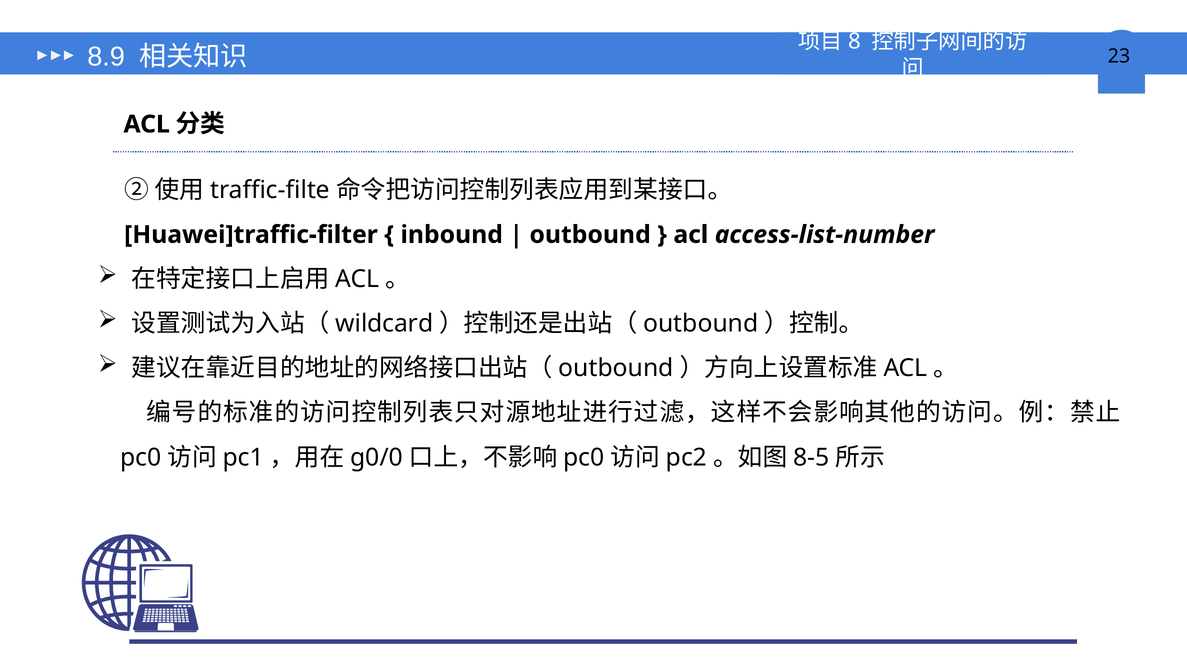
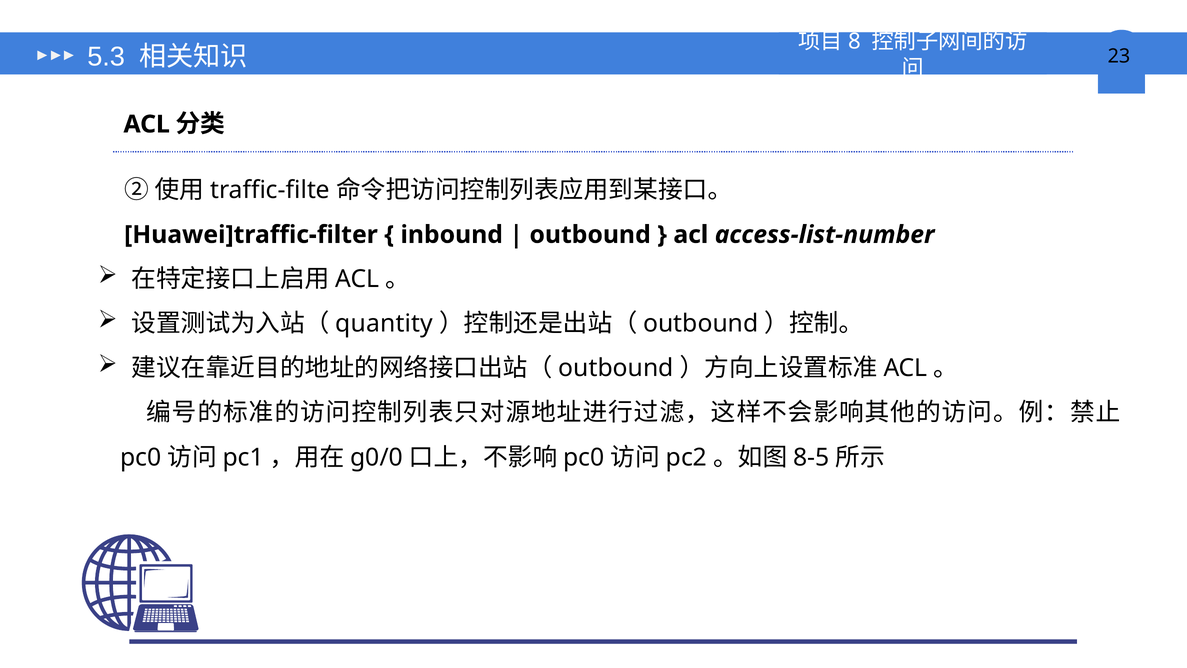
8.9: 8.9 -> 5.3 (106, 57)
wildcard: wildcard -> quantity (384, 324)
